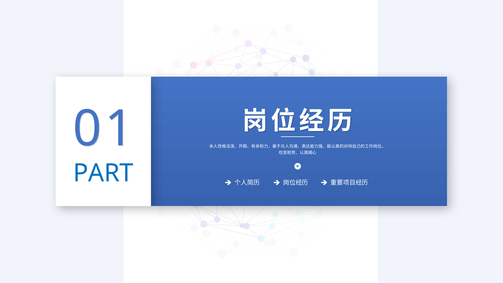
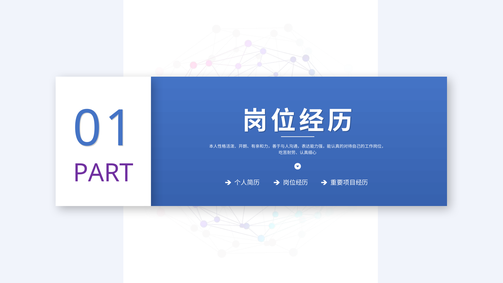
PART colour: blue -> purple (103, 173)
